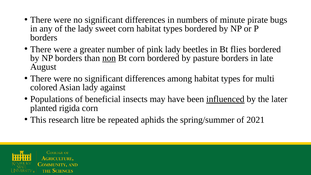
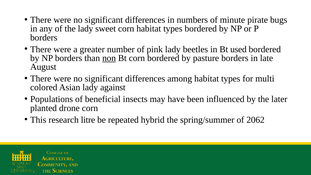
flies: flies -> used (238, 49)
influenced underline: present -> none (225, 99)
rigida: rigida -> drone (69, 108)
aphids: aphids -> hybrid (153, 120)
2021: 2021 -> 2062 (256, 120)
